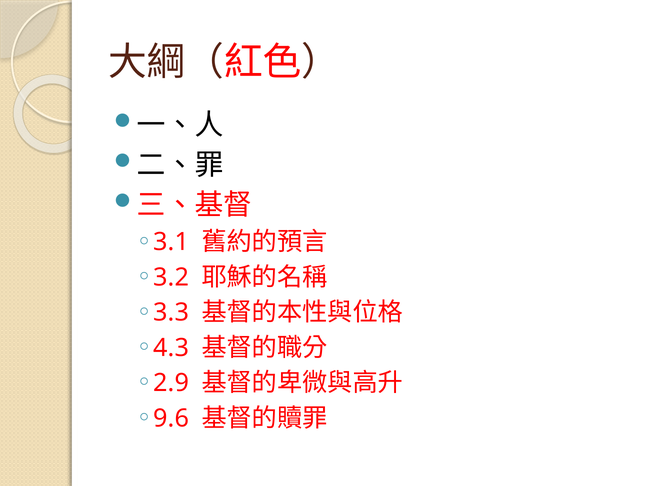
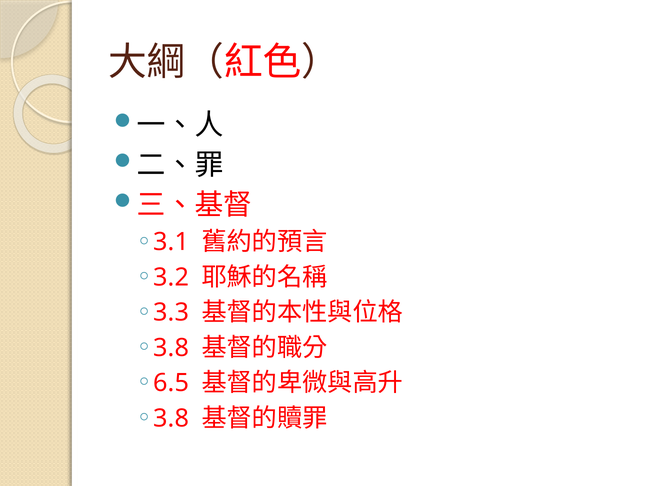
4.3: 4.3 -> 3.8 (171, 348)
2.9: 2.9 -> 6.5 (171, 383)
9.6: 9.6 -> 3.8 (171, 418)
